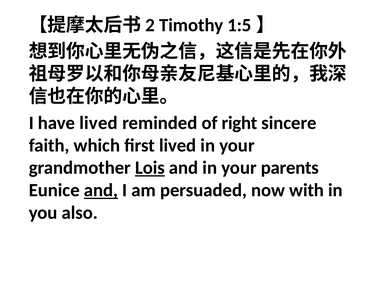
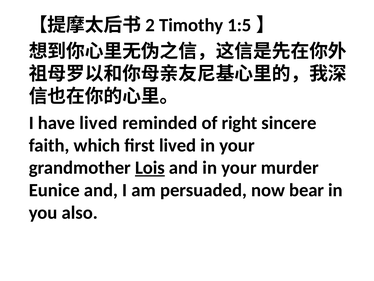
parents: parents -> murder (290, 168)
and underline: present -> none (101, 190)
with: with -> bear (307, 190)
